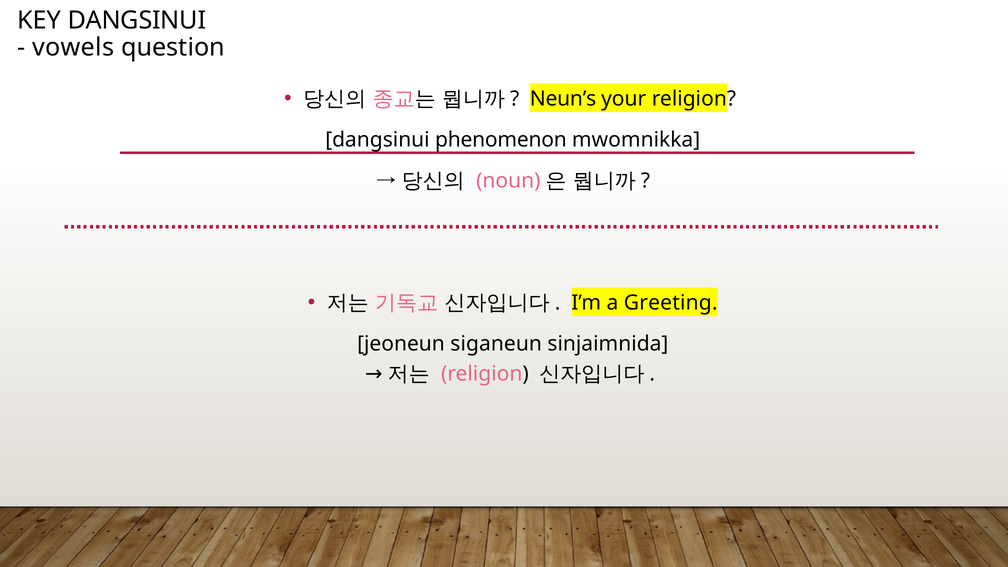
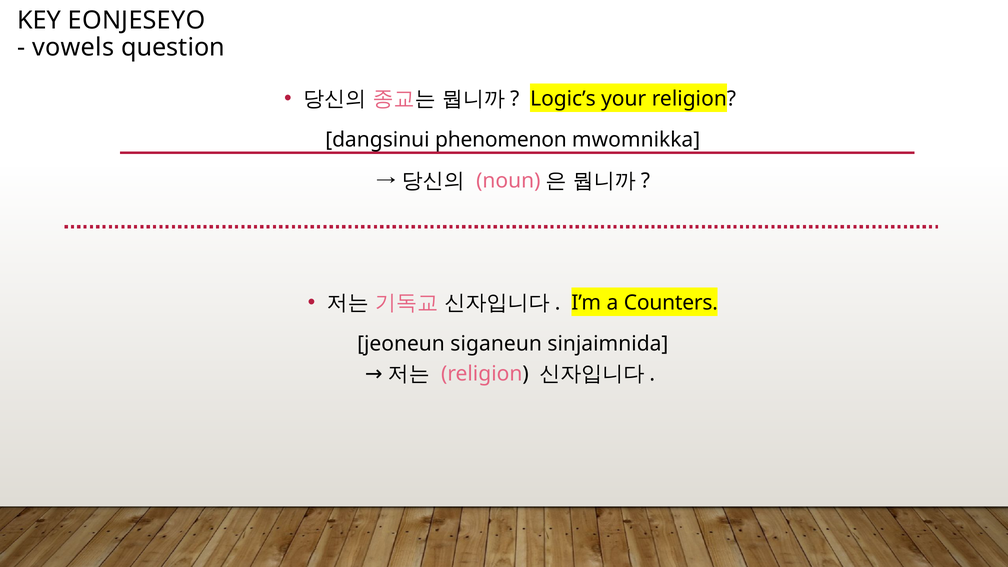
KEY DANGSINUI: DANGSINUI -> EONJESEYO (137, 20)
Neun’s: Neun’s -> Logic’s (563, 99)
Greeting: Greeting -> Counters (671, 303)
